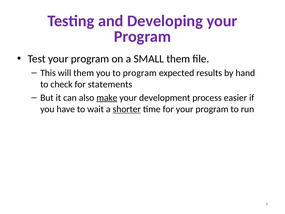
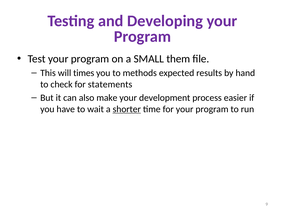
will them: them -> times (84, 73)
to program: program -> methods (140, 73)
make underline: present -> none (107, 98)
